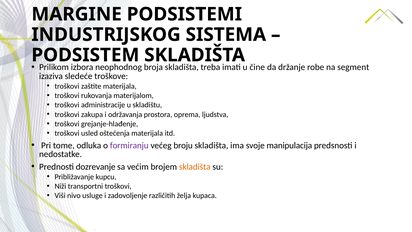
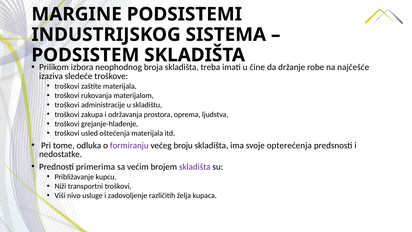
segment: segment -> najčešće (353, 67)
manipulacija: manipulacija -> opterećenja (289, 145)
dozrevanje: dozrevanje -> primerima (96, 167)
skladišta colour: orange -> purple (195, 167)
